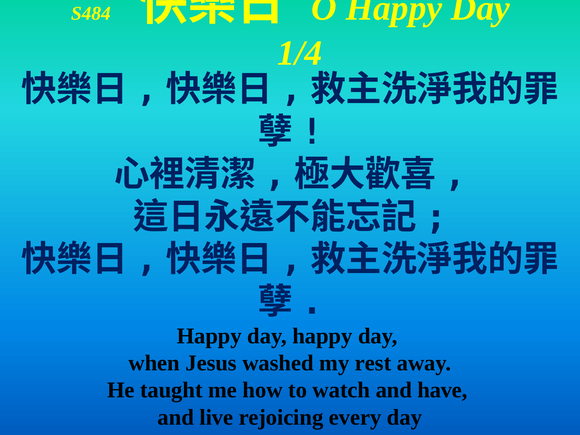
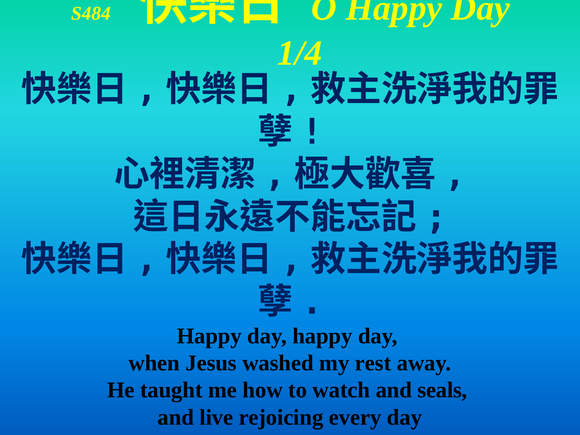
have: have -> seals (442, 390)
